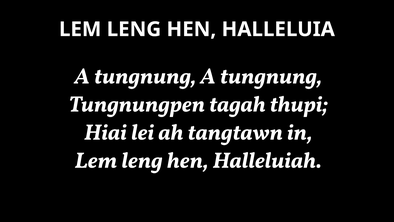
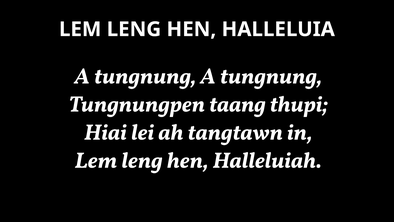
tagah: tagah -> taang (237, 104)
